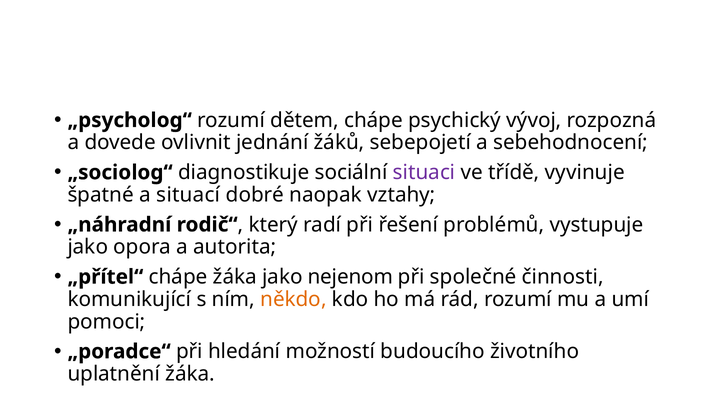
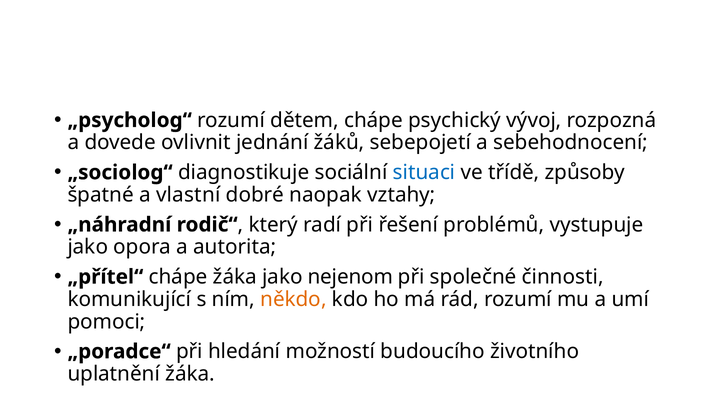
situaci colour: purple -> blue (424, 172)
vyvinuje: vyvinuje -> způsoby (585, 172)
situací: situací -> vlastní (188, 195)
